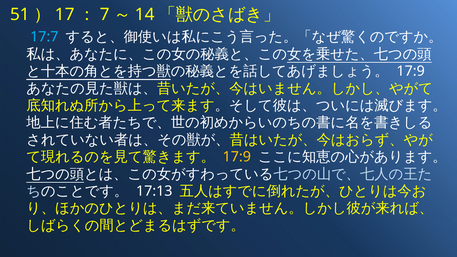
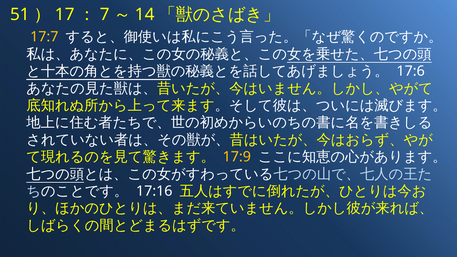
17:7 colour: light blue -> yellow (44, 37)
17:9: 17:9 -> 17:6 (411, 71)
17:13: 17:13 -> 17:16 (154, 191)
